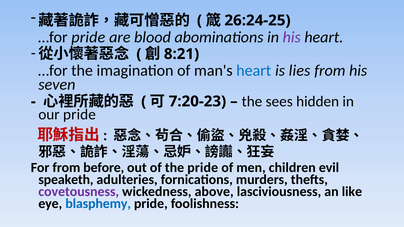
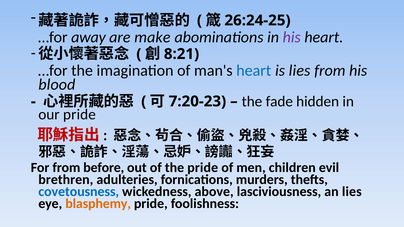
…for pride: pride -> away (88, 37)
blood: blood -> make (152, 37)
seven: seven -> blood (57, 85)
sees: sees -> fade (279, 101)
speaketh: speaketh -> brethren (66, 180)
covetousness colour: purple -> blue (79, 192)
an like: like -> lies (352, 192)
blasphemy colour: blue -> orange (98, 204)
